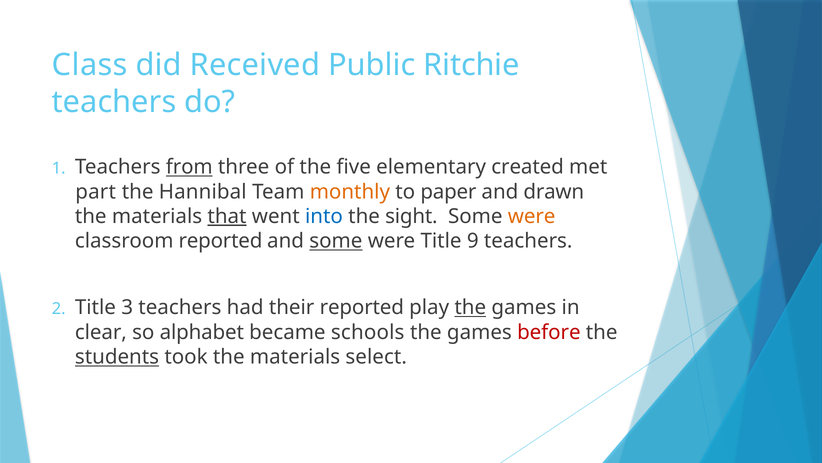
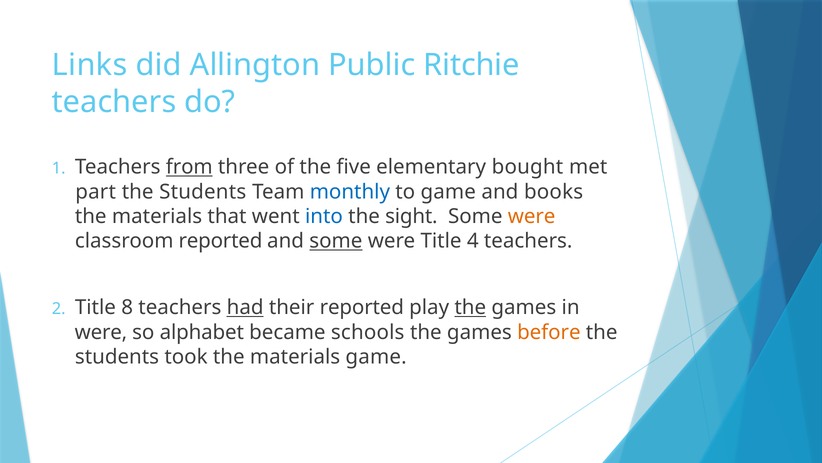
Class: Class -> Links (90, 65)
Received: Received -> Allington (255, 65)
created: created -> bought (527, 167)
Hannibal: Hannibal -> Students (203, 191)
monthly colour: orange -> blue (350, 191)
to paper: paper -> game (448, 191)
drawn: drawn -> books (554, 191)
that underline: present -> none (227, 216)
9: 9 -> 4 (473, 241)
3: 3 -> 8 (127, 307)
had underline: none -> present (245, 307)
clear: clear -> were (101, 332)
before colour: red -> orange (549, 332)
students underline: present -> none (117, 357)
materials select: select -> game (376, 357)
